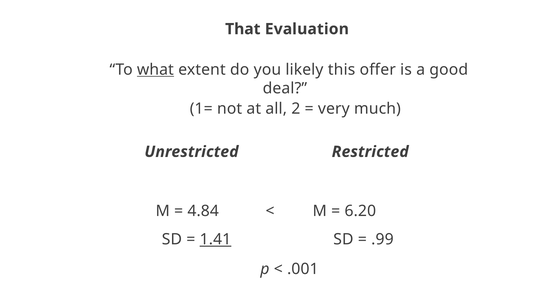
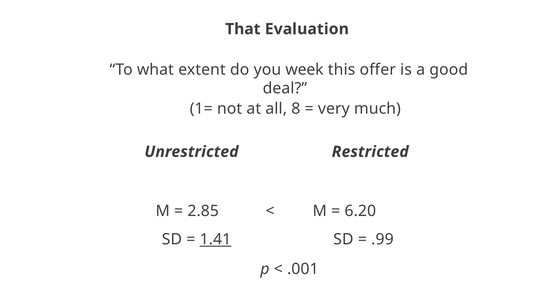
what underline: present -> none (155, 70)
likely: likely -> week (305, 70)
2: 2 -> 8 (296, 109)
4.84: 4.84 -> 2.85 (203, 211)
